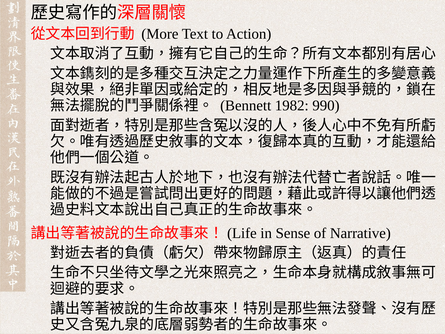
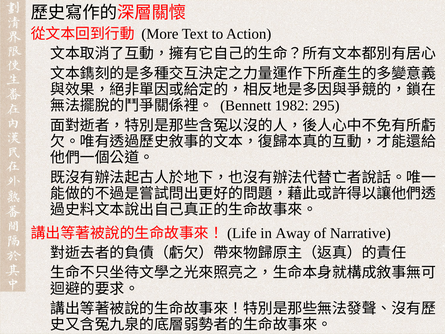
990: 990 -> 295 (326, 106)
Sense: Sense -> Away (293, 233)
